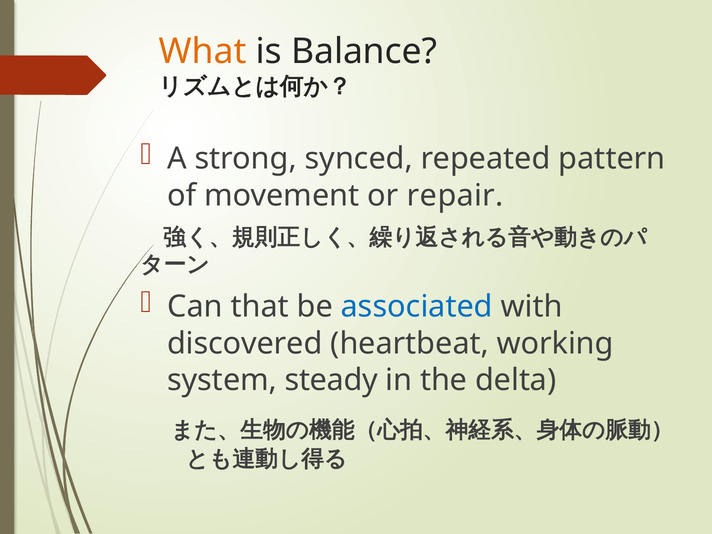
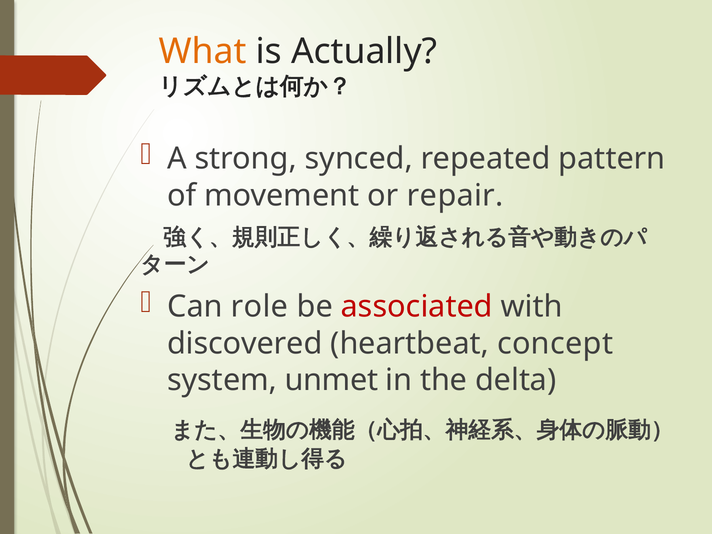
Balance: Balance -> Actually (364, 51)
that: that -> role (260, 307)
associated colour: blue -> red (417, 307)
working: working -> concept (555, 344)
steady: steady -> unmet (331, 380)
